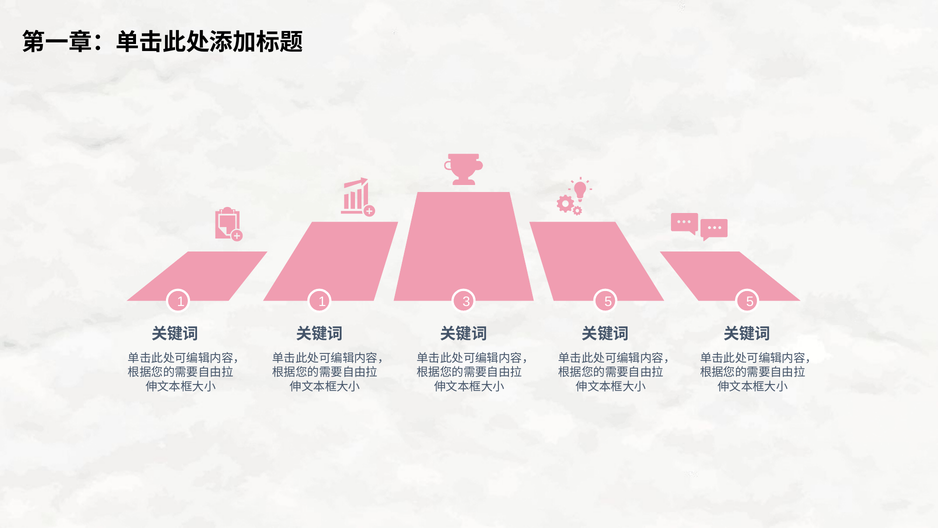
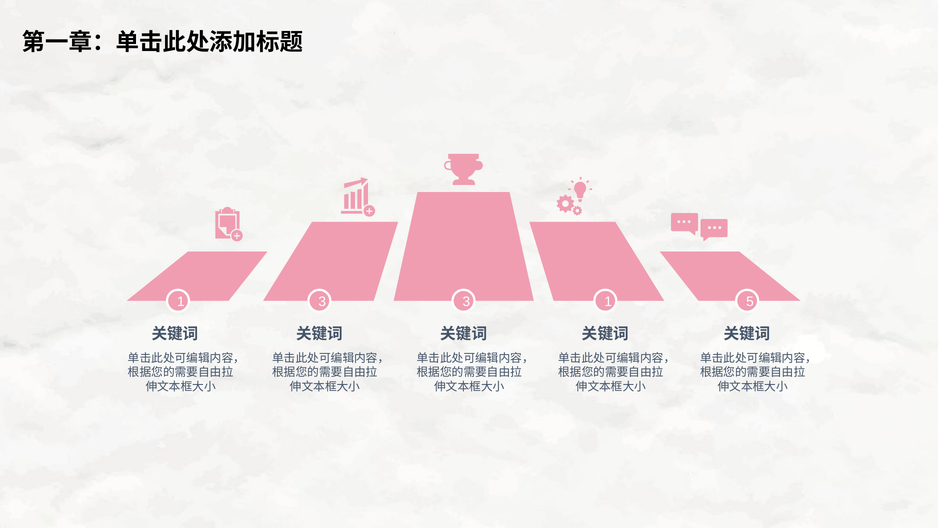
1 1: 1 -> 3 (322, 302)
3 5: 5 -> 1 (608, 302)
